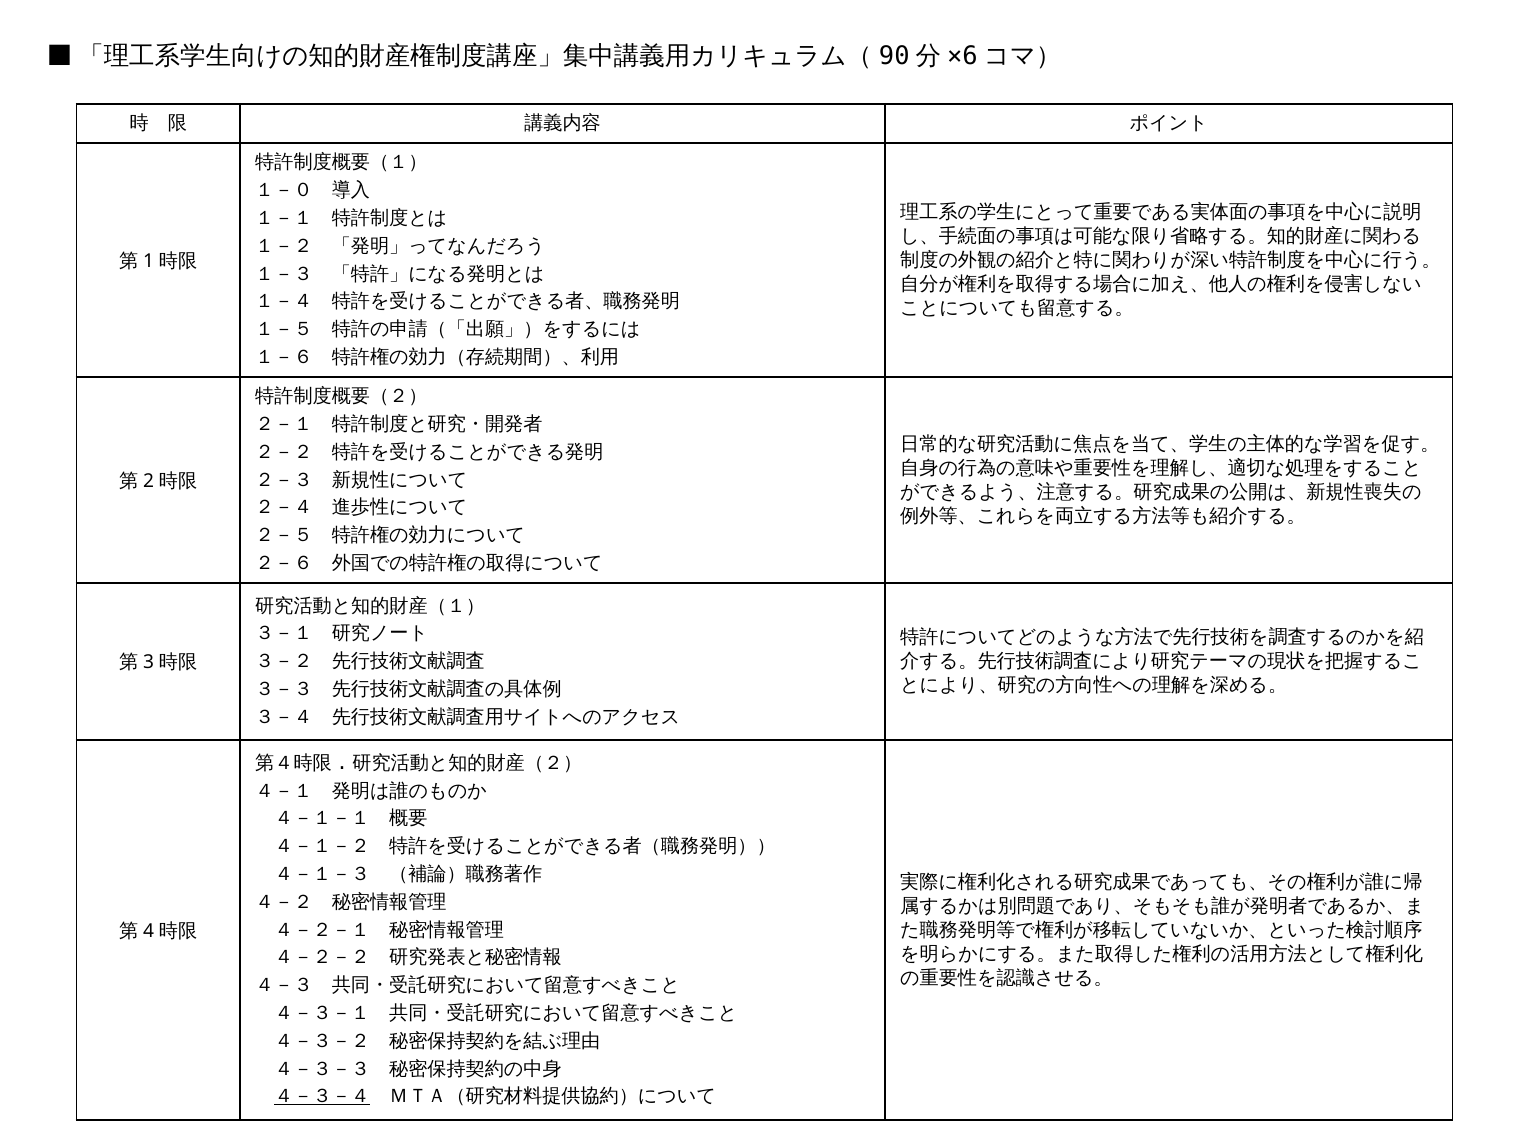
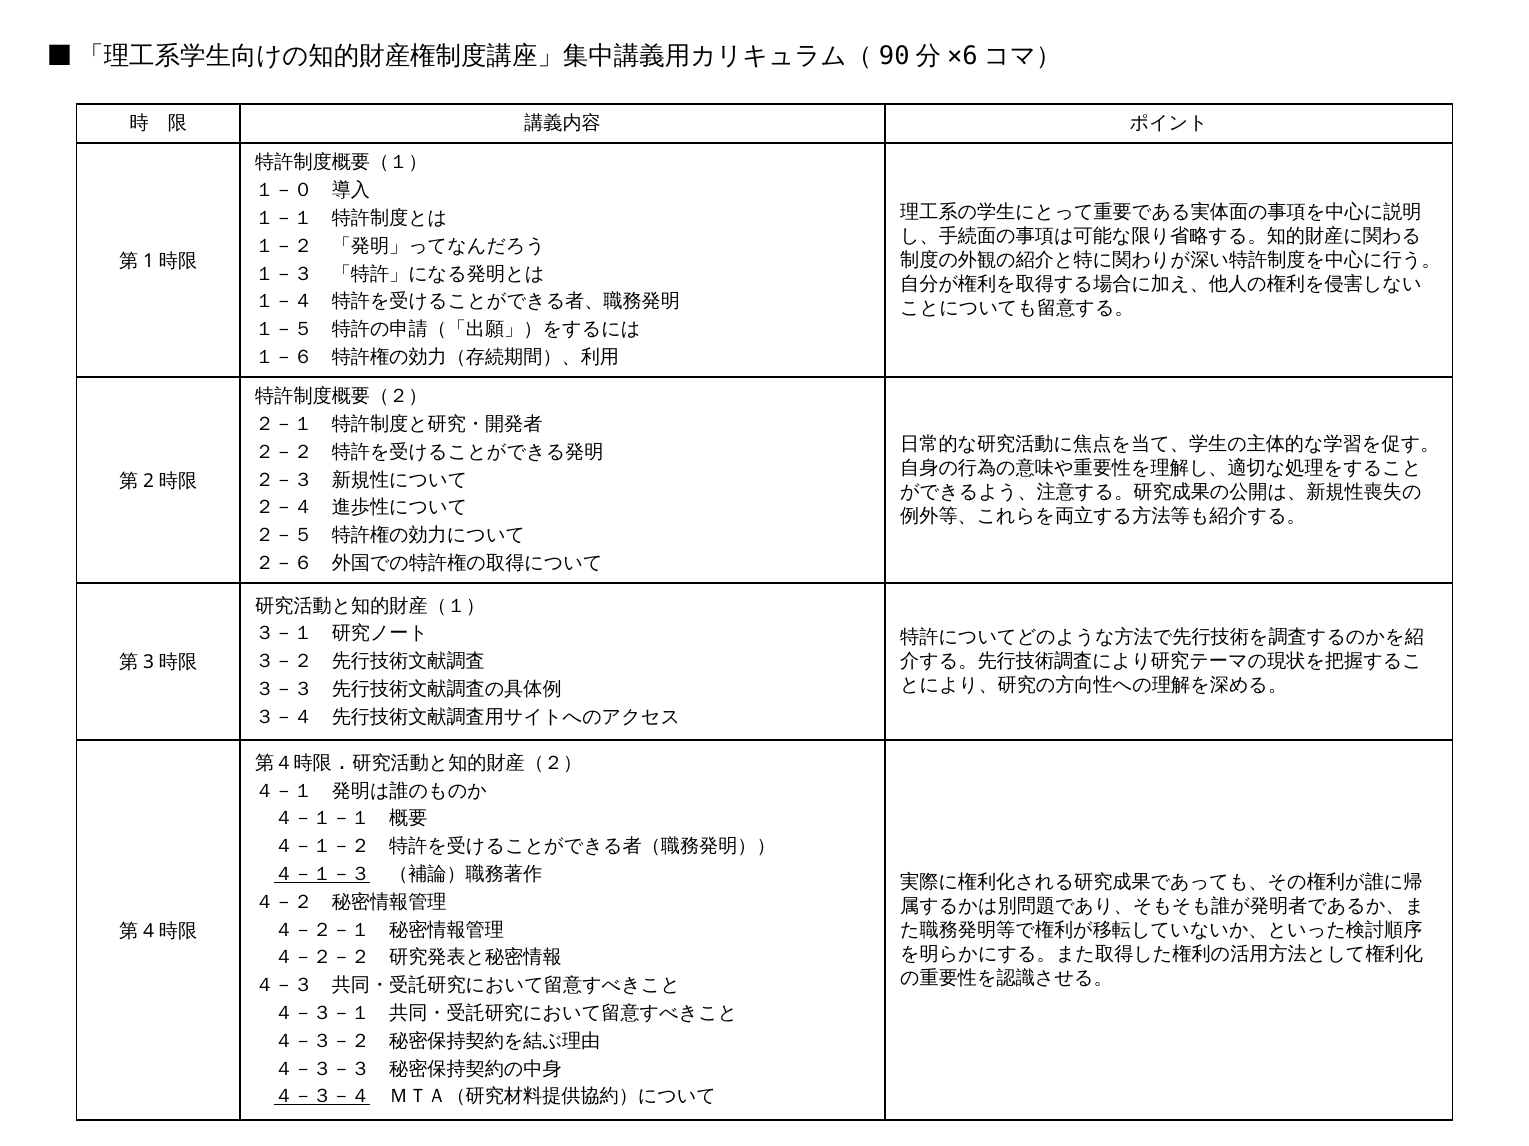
４－１－３ underline: none -> present (322, 875)
